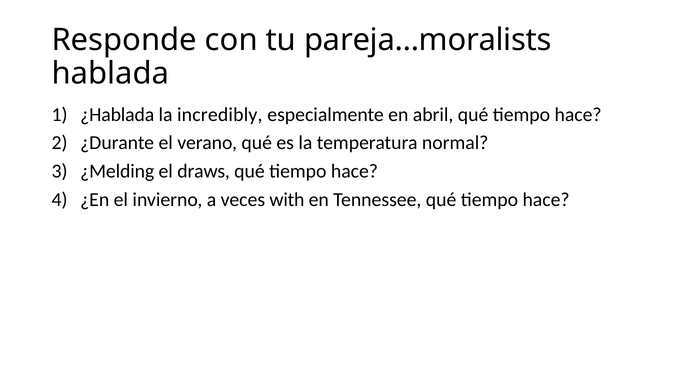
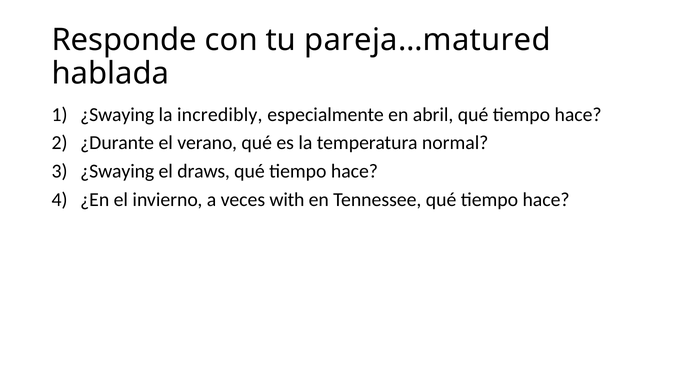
pareja…moralists: pareja…moralists -> pareja…matured (428, 40)
¿Hablada: ¿Hablada -> ¿Swaying (117, 114)
¿Melding: ¿Melding -> ¿Swaying (117, 171)
